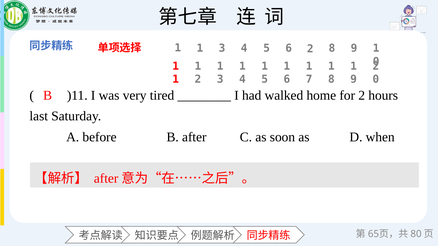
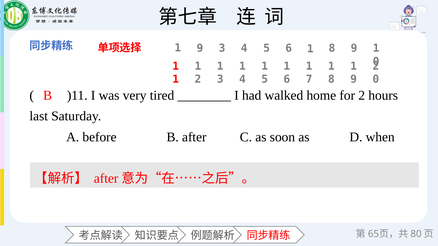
1: 1 -> 9 (200, 48)
5 6 2: 2 -> 1 (310, 49)
